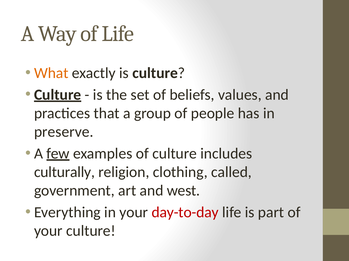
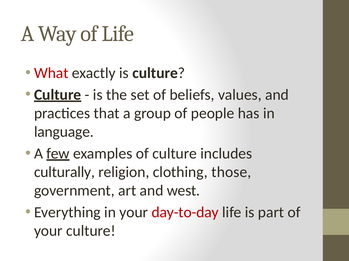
What colour: orange -> red (51, 73)
preserve: preserve -> language (64, 132)
called: called -> those (231, 173)
